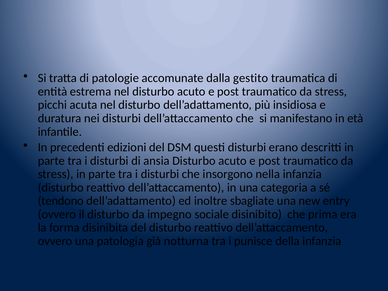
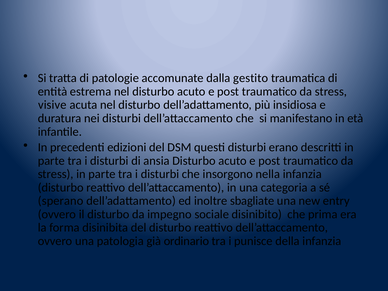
picchi: picchi -> visive (52, 105)
tendono: tendono -> sperano (61, 201)
notturna: notturna -> ordinario (186, 241)
